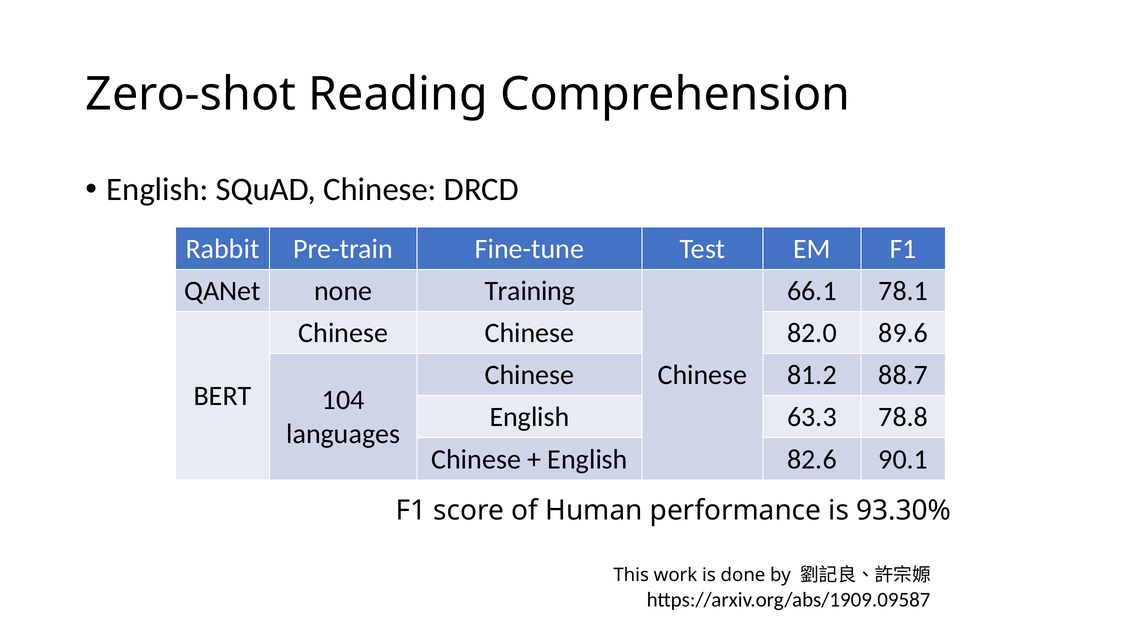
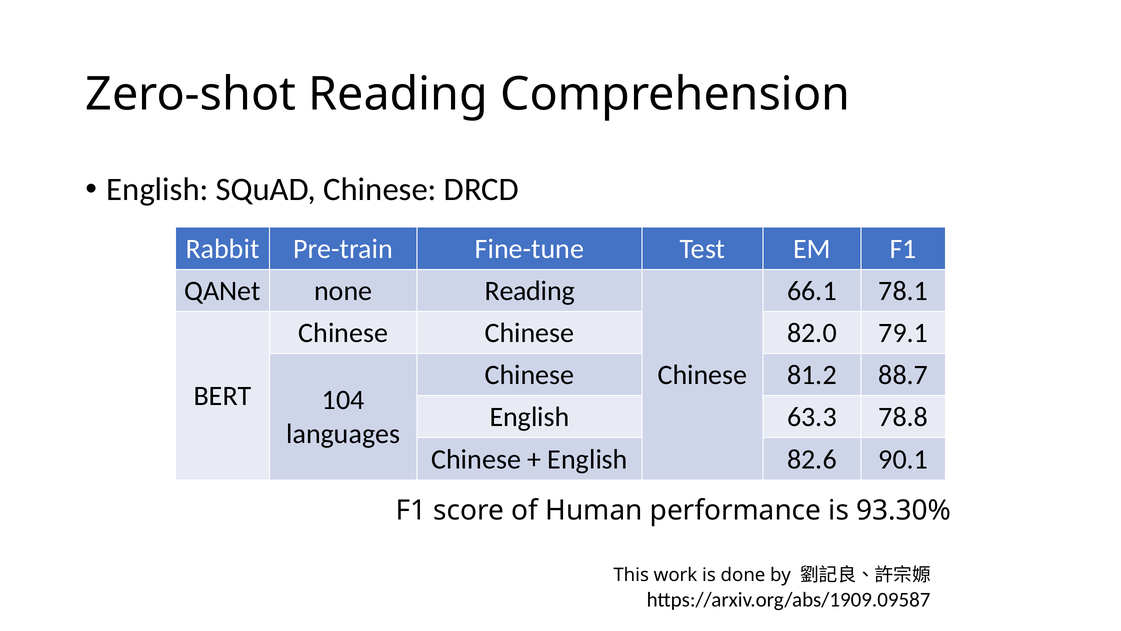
none Training: Training -> Reading (530, 291)
89.6: 89.6 -> 79.1 (903, 333)
